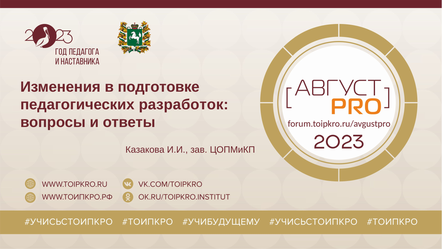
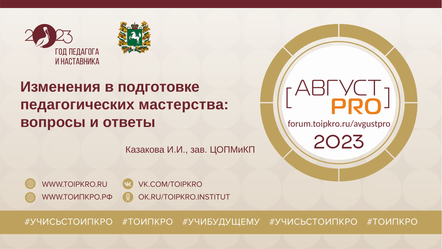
разработок: разработок -> мастерства (184, 104)
